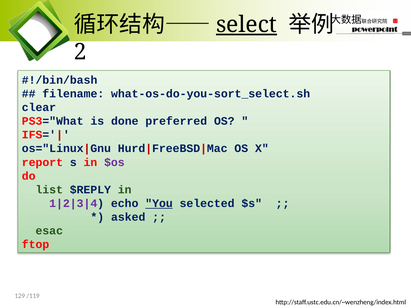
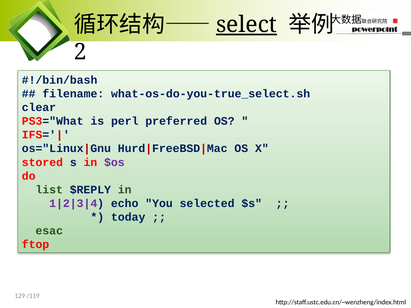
what-os-do-you-sort_select.sh: what-os-do-you-sort_select.sh -> what-os-do-you-true_select.sh (211, 94)
done: done -> perl (125, 121)
report: report -> stored (42, 162)
You underline: present -> none (159, 203)
asked: asked -> today (128, 217)
